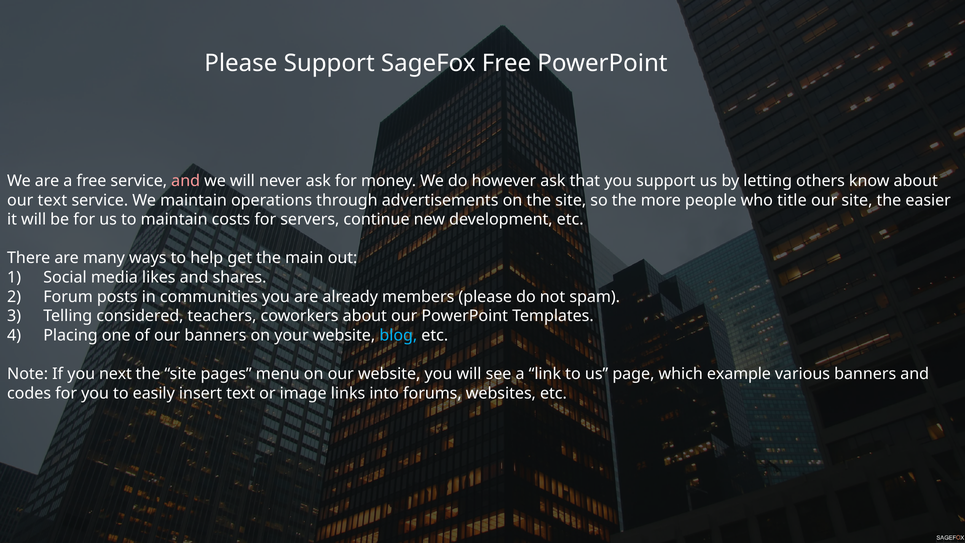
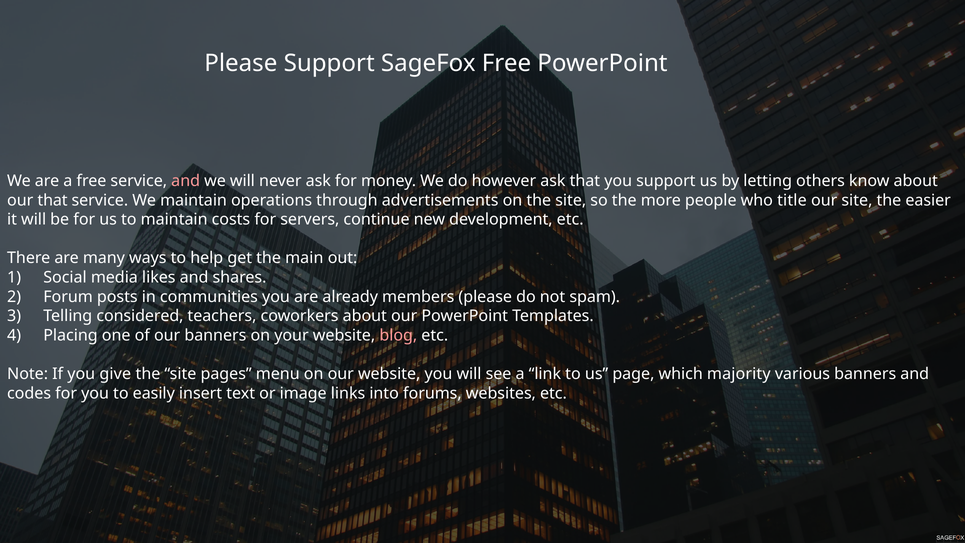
our text: text -> that (53, 200)
blog colour: light blue -> pink (398, 335)
next: next -> give (115, 374)
example: example -> majority (739, 374)
